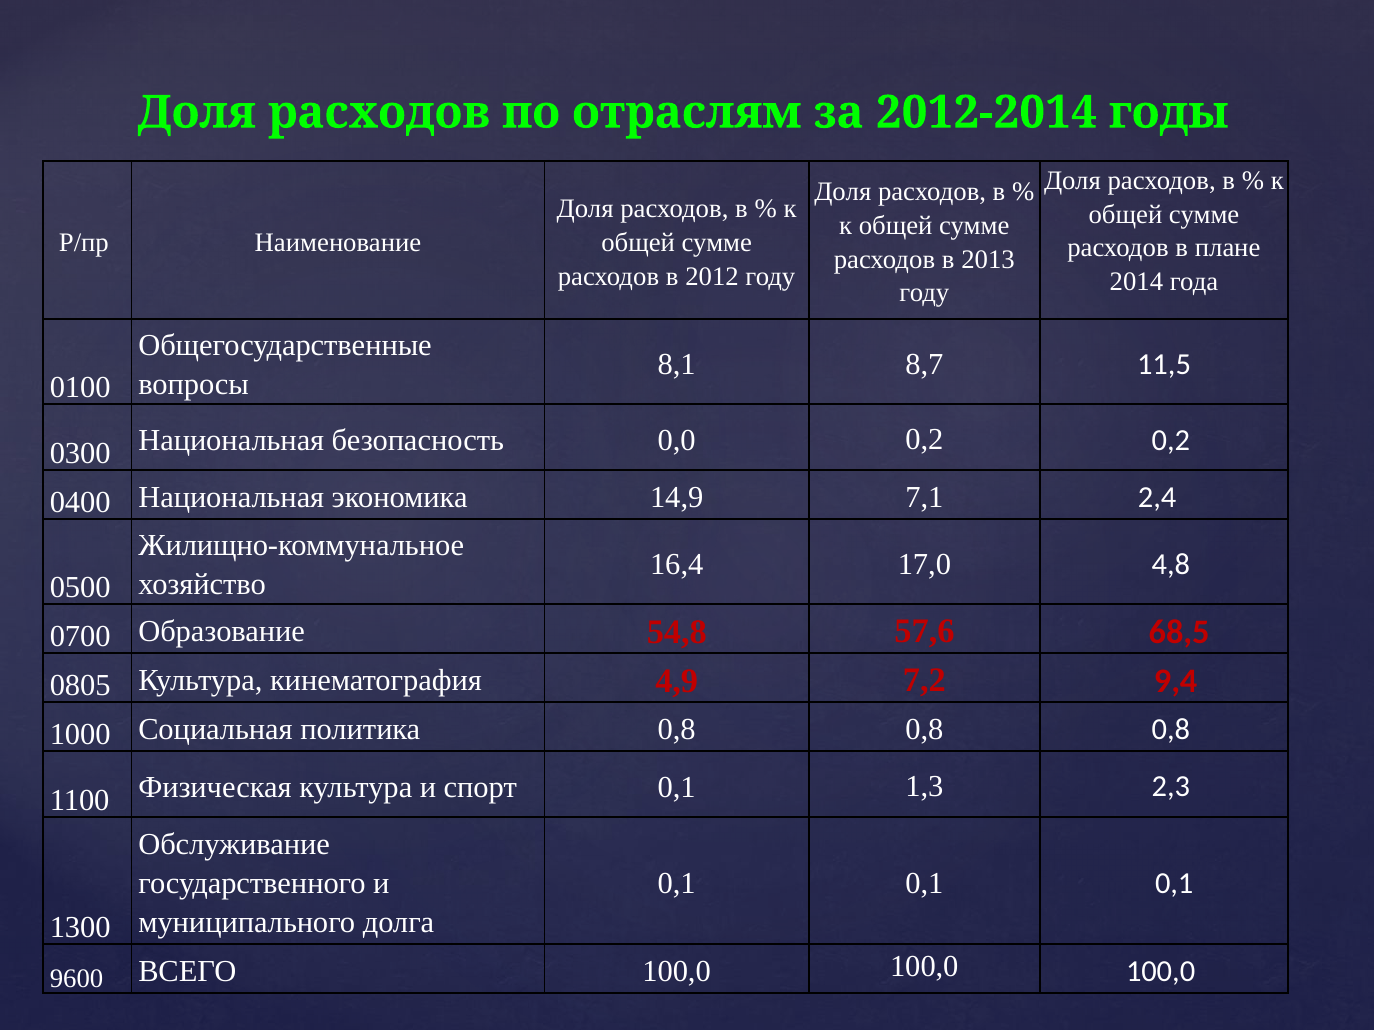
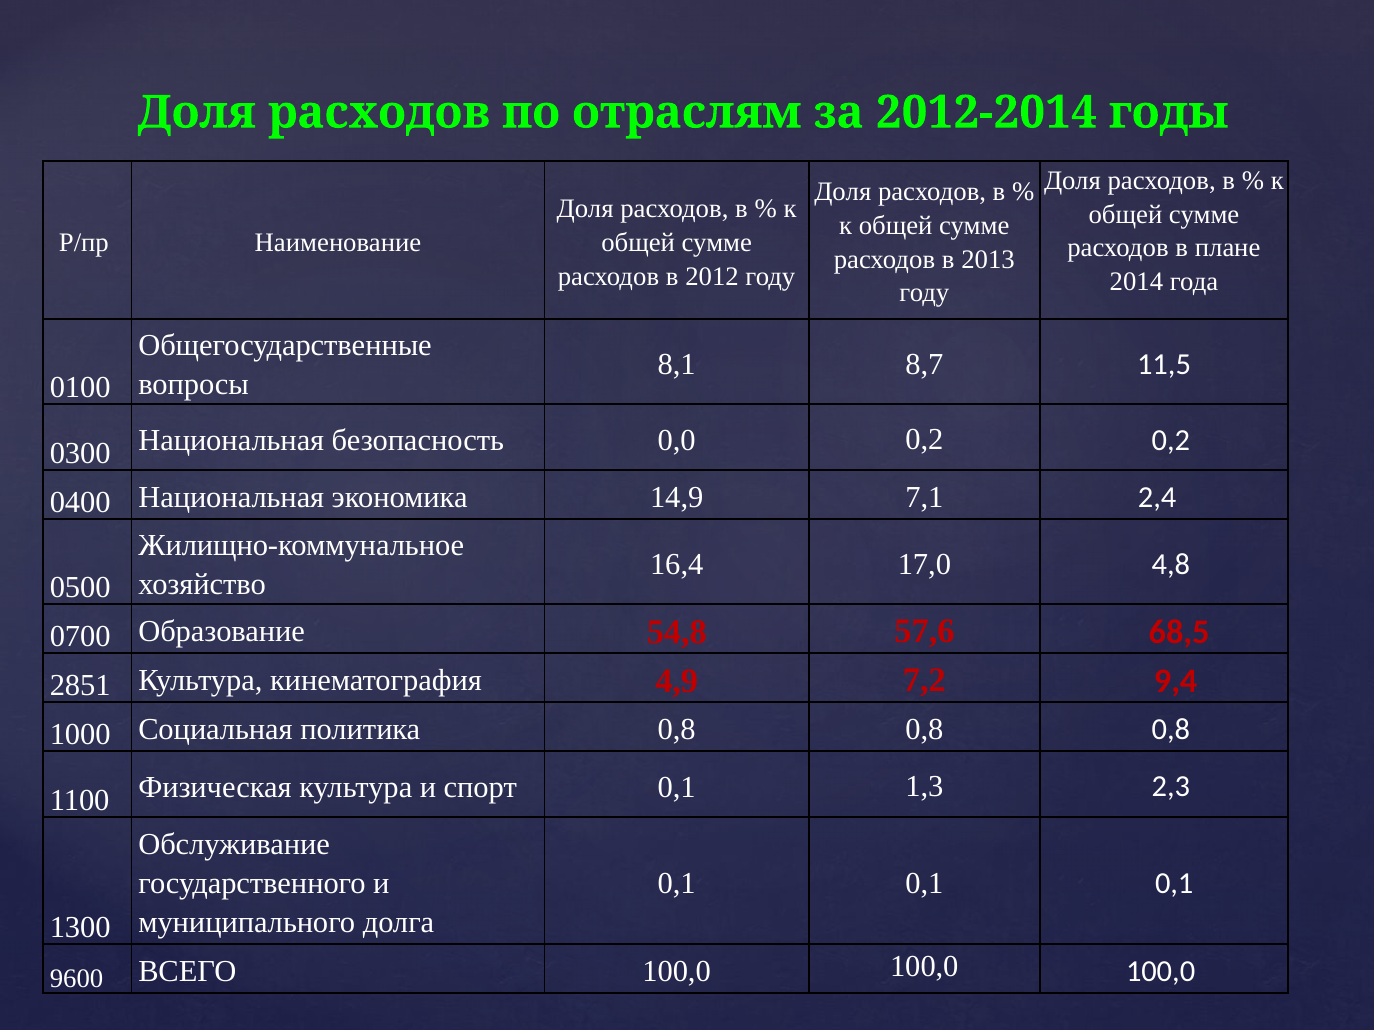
0805: 0805 -> 2851 (80, 685)
